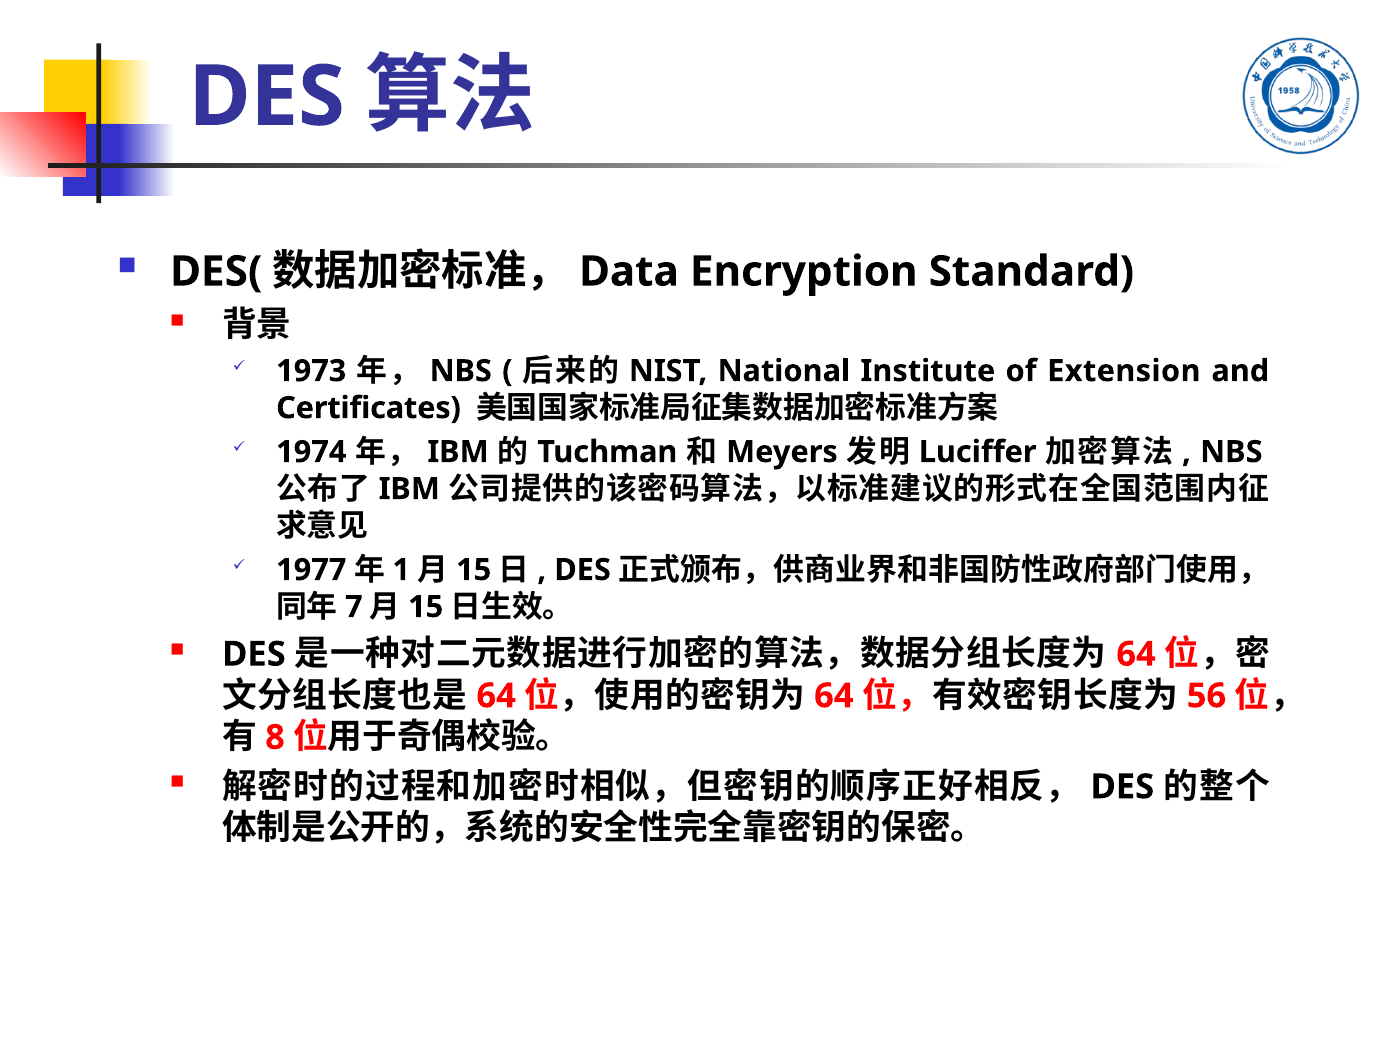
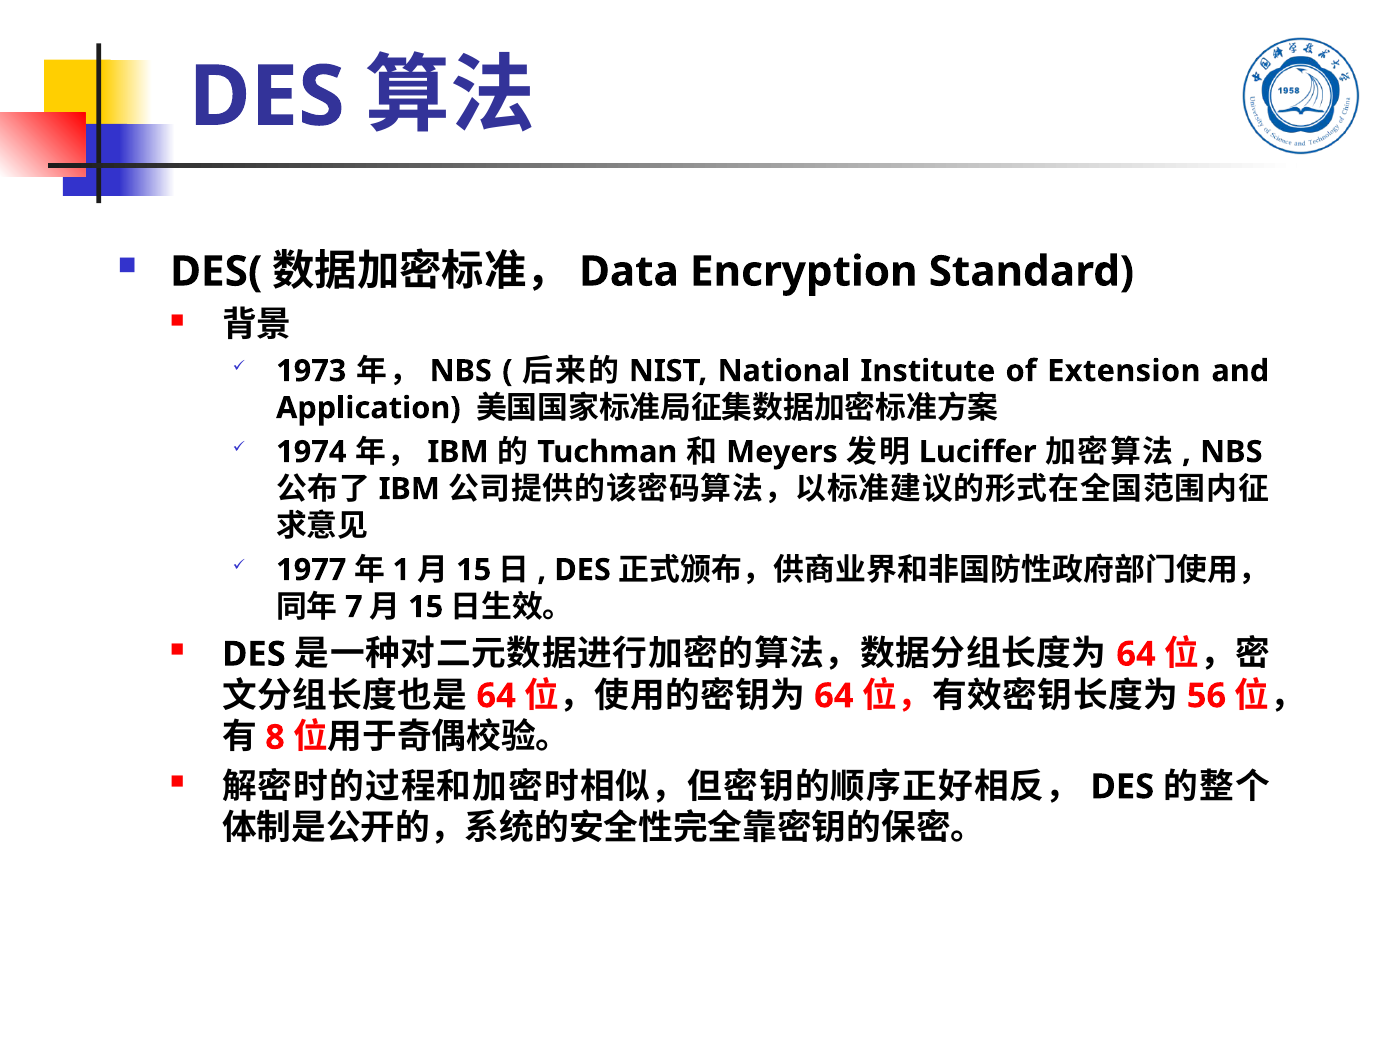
Certificates: Certificates -> Application (368, 408)
